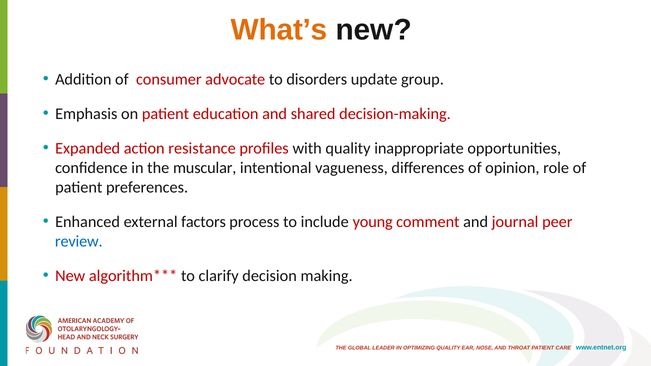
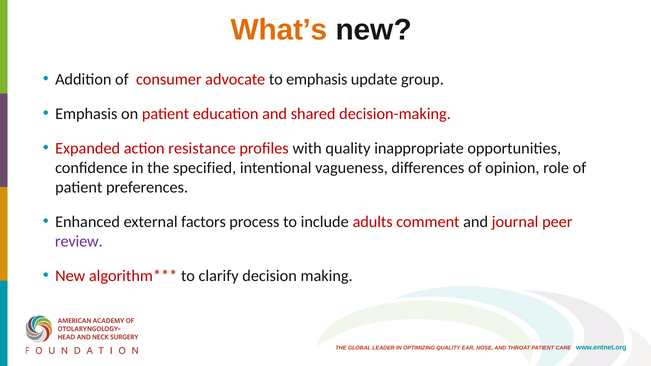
to disorders: disorders -> emphasis (317, 79)
muscular: muscular -> specified (205, 168)
young: young -> adults (373, 222)
review colour: blue -> purple (79, 241)
